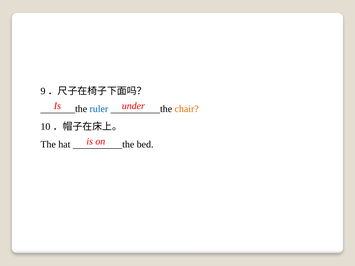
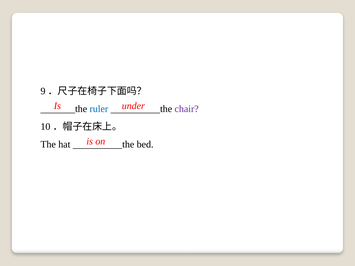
chair colour: orange -> purple (187, 109)
